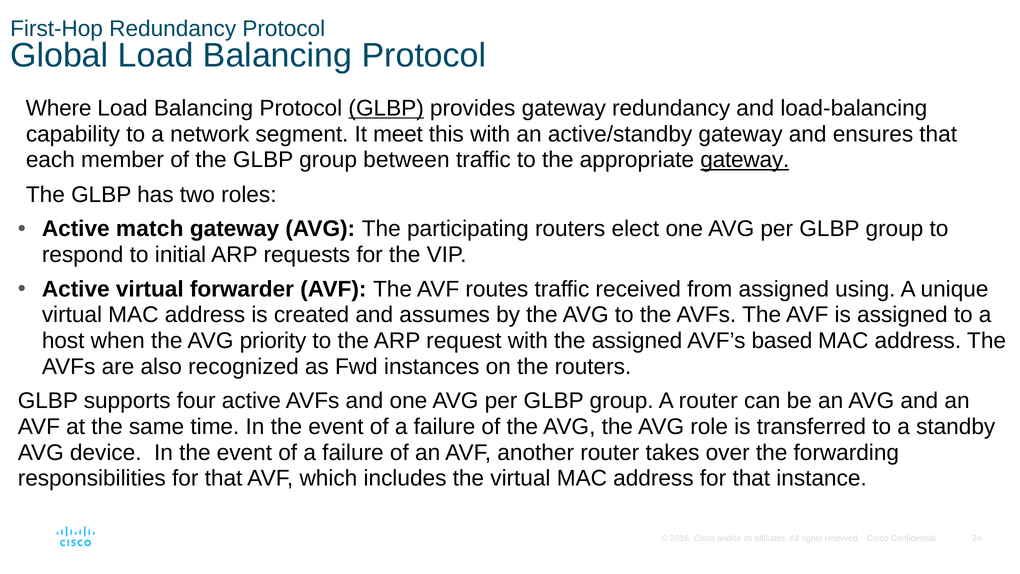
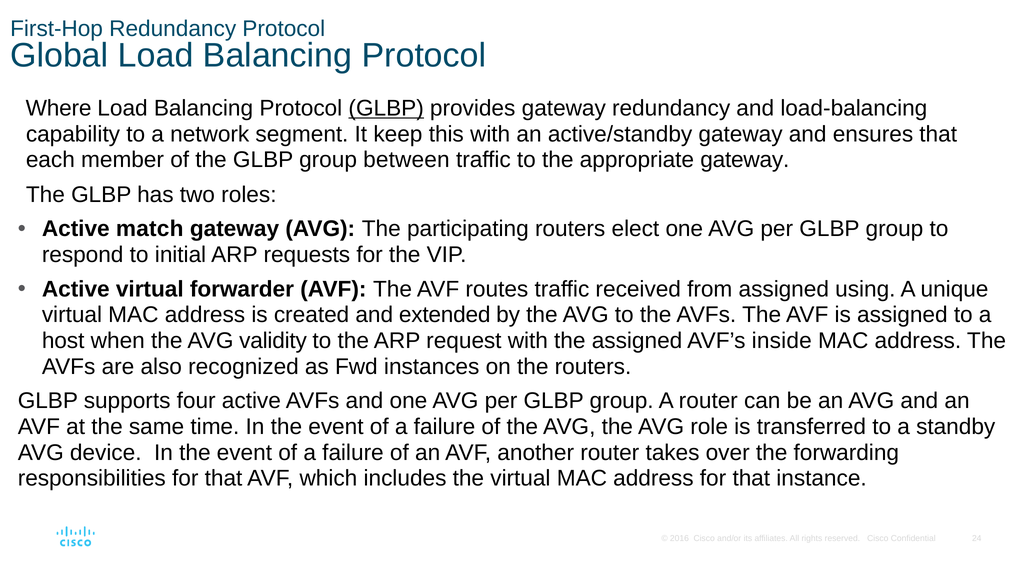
meet: meet -> keep (398, 134)
gateway underline: present -> none (745, 160)
assumes: assumes -> extended (445, 315)
priority: priority -> validity (273, 341)
based: based -> inside (782, 341)
